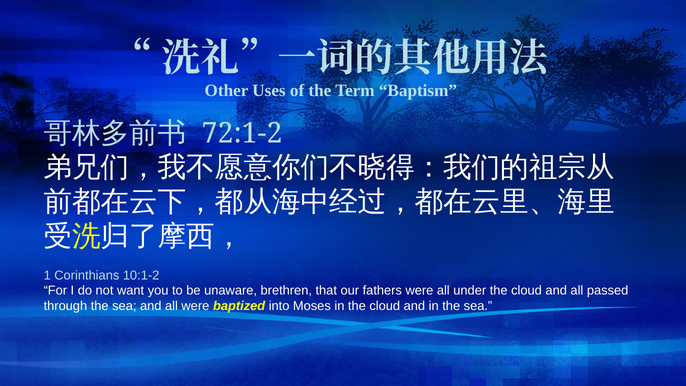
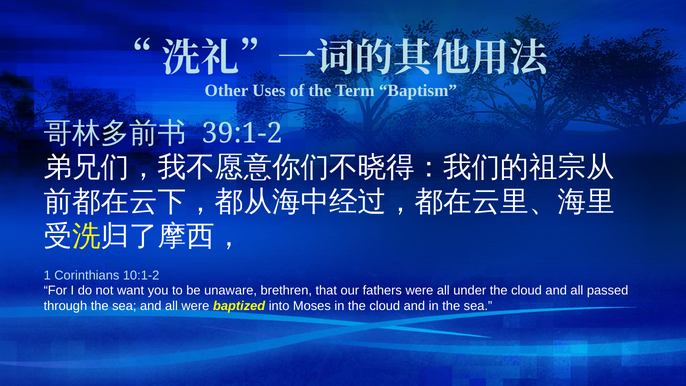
72:1-2: 72:1-2 -> 39:1-2 (242, 133)
